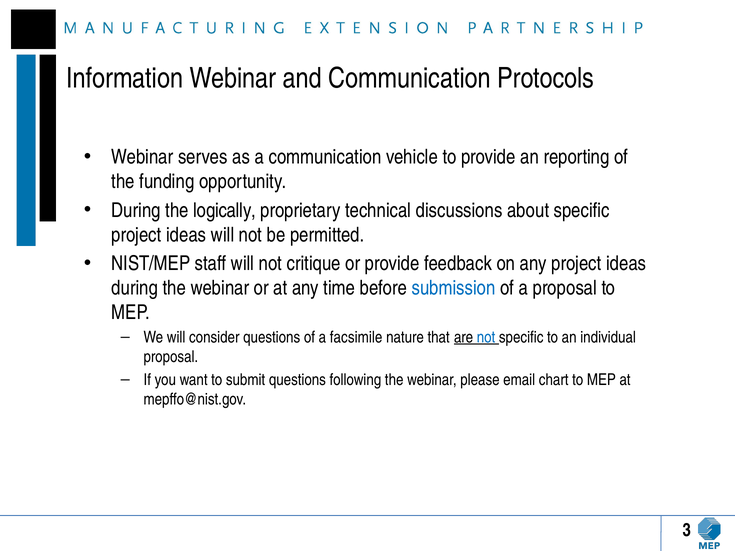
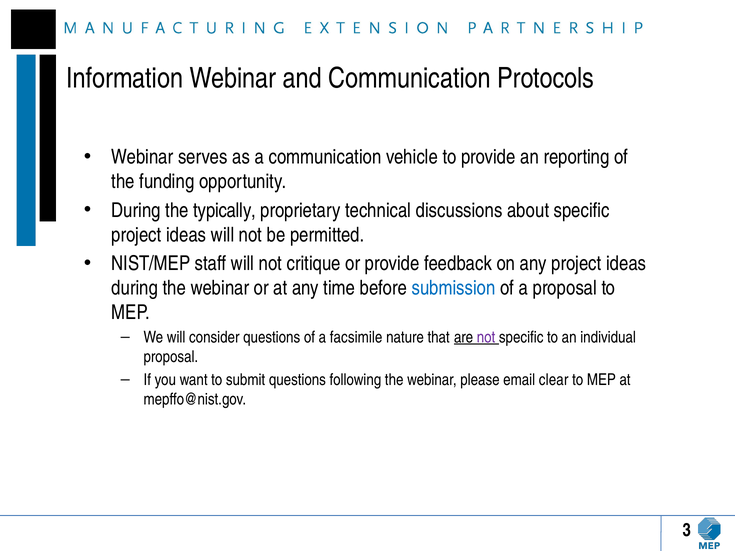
logically: logically -> typically (225, 210)
not colour: blue -> purple (486, 338)
chart: chart -> clear (554, 380)
